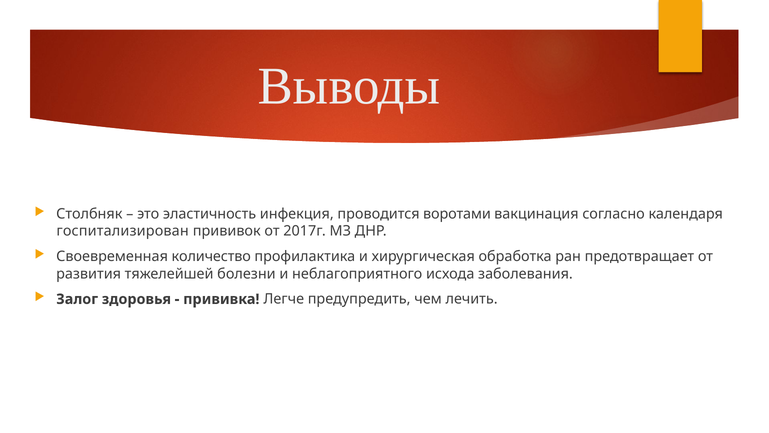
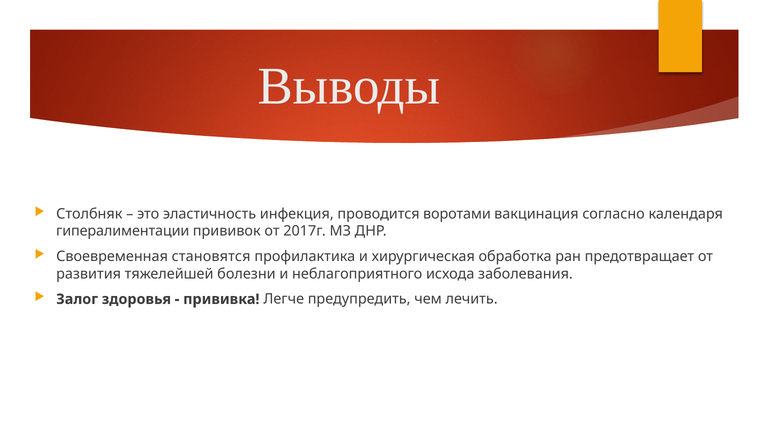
госпитализирован: госпитализирован -> гипералиментации (123, 231)
количество: количество -> становятся (211, 256)
